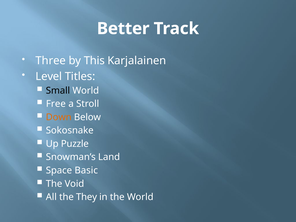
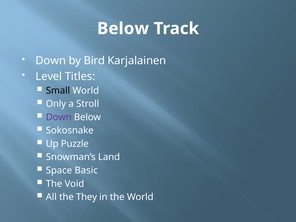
Better: Better -> Below (123, 29)
Three: Three -> Down (51, 61)
This: This -> Bird (94, 61)
Free: Free -> Only (56, 104)
Down colour: orange -> purple (59, 117)
